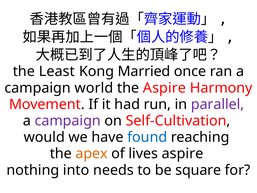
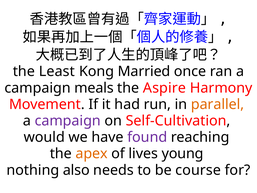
world: world -> meals (94, 88)
parallel colour: purple -> orange (218, 104)
found colour: blue -> purple (147, 137)
lives aspire: aspire -> young (183, 153)
into: into -> also (76, 170)
square: square -> course (198, 170)
